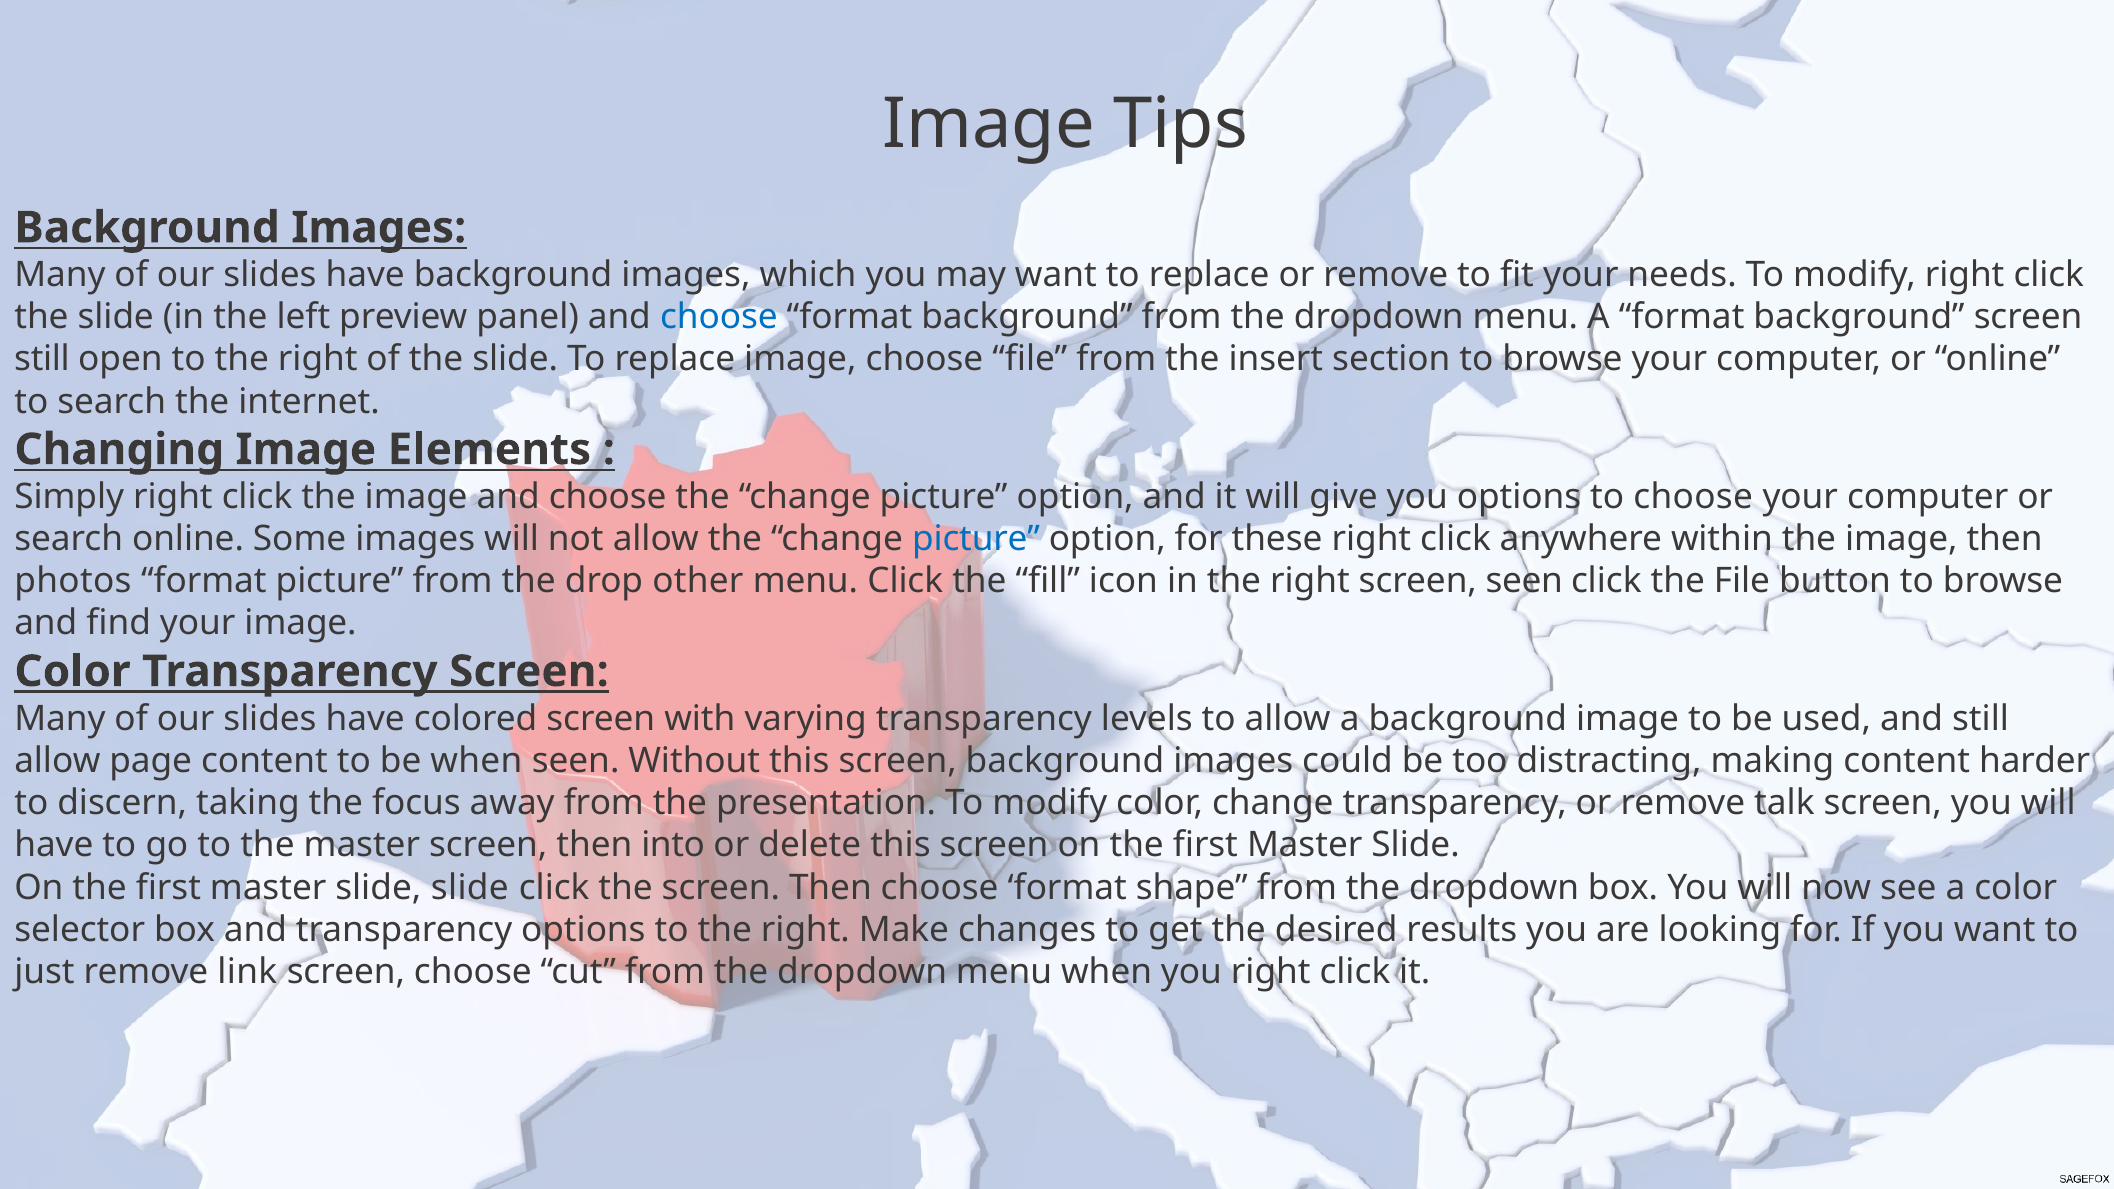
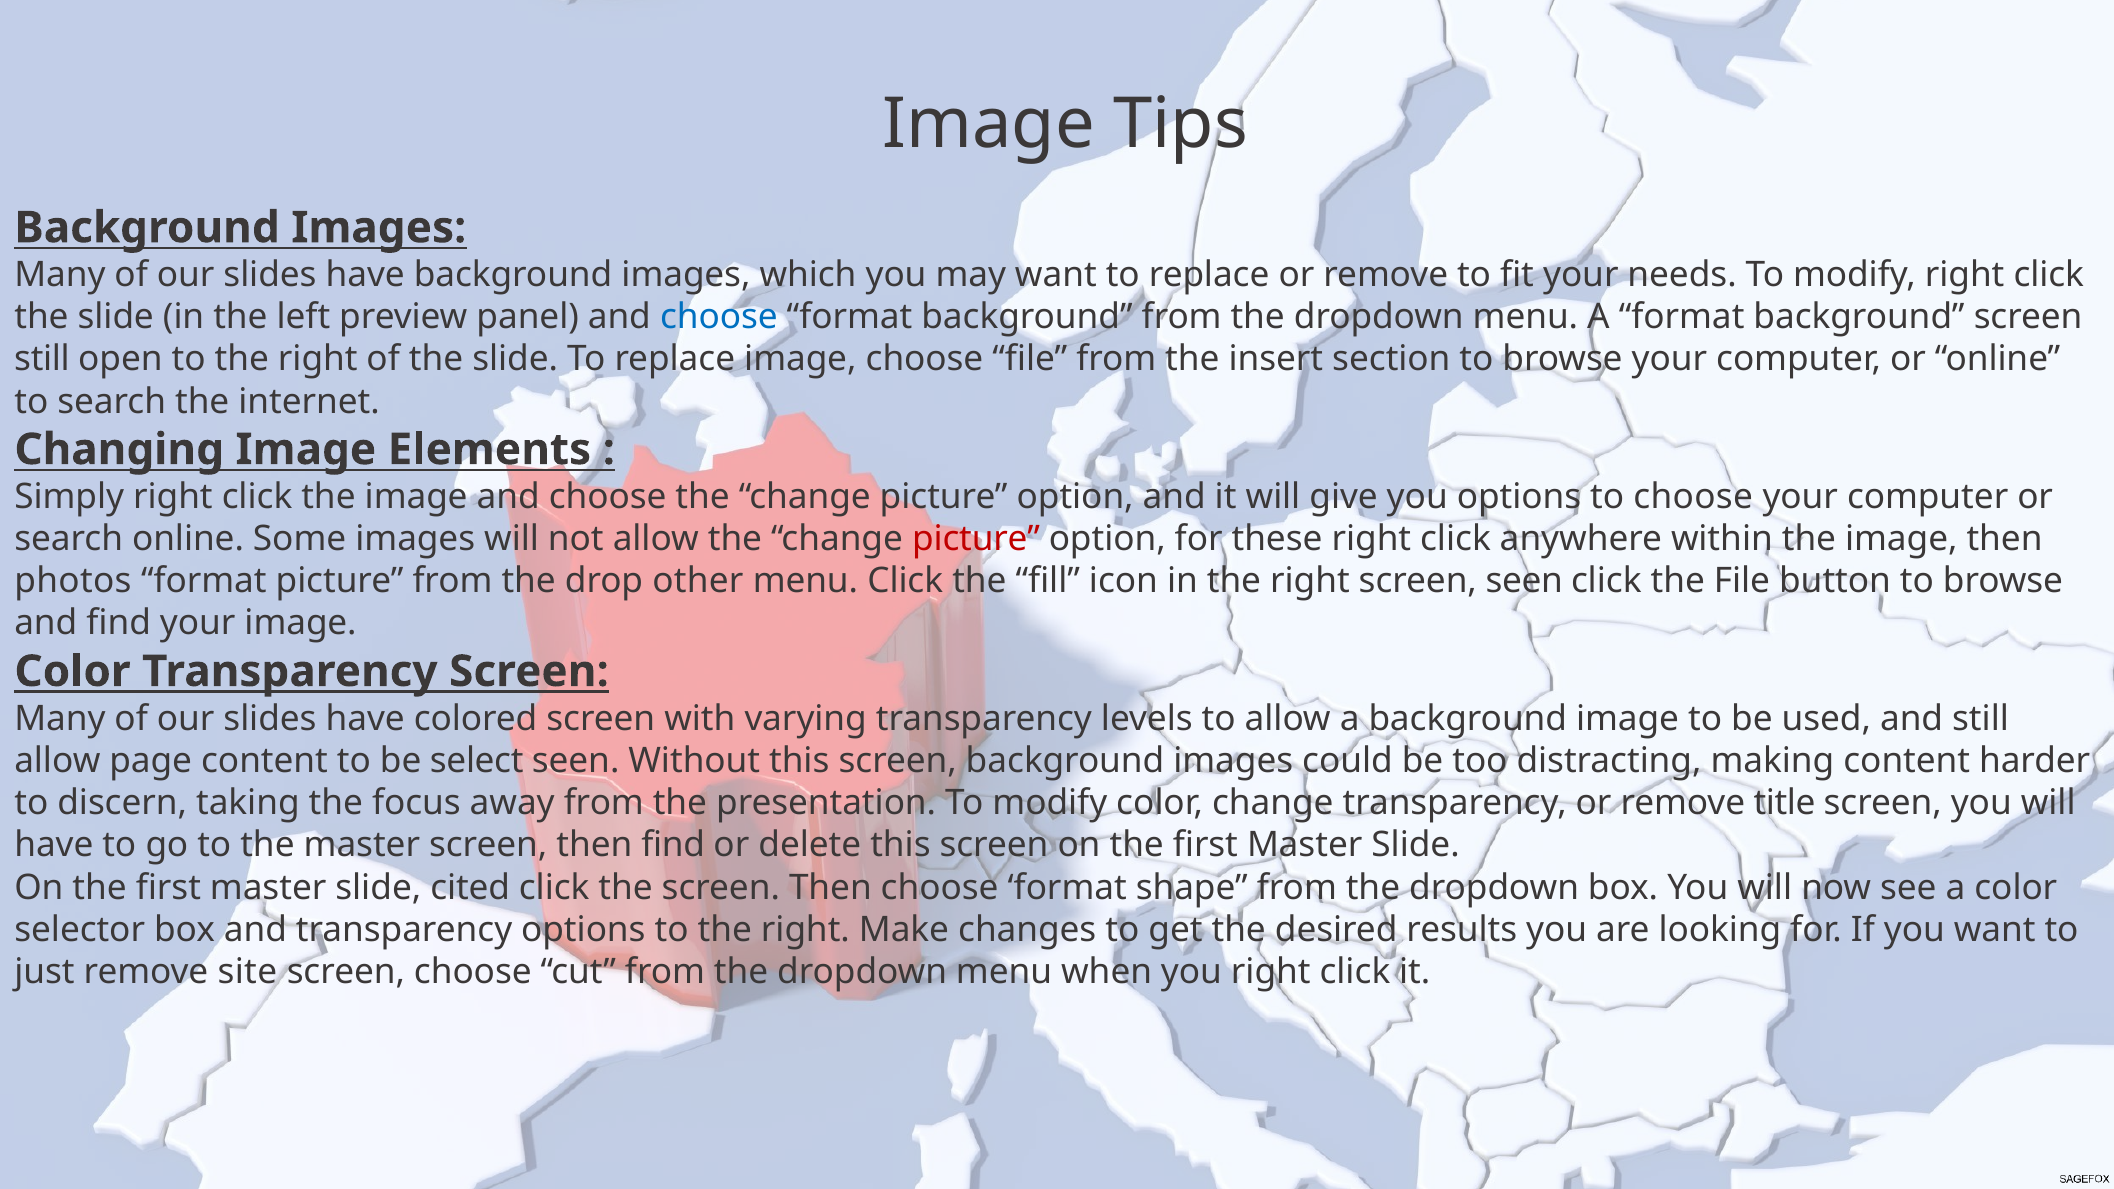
picture colour: blue -> red (976, 539)
be when: when -> select (477, 761)
talk: talk -> title (1785, 803)
then into: into -> find (673, 845)
slide slide: slide -> cited (470, 888)
link: link -> site (247, 972)
